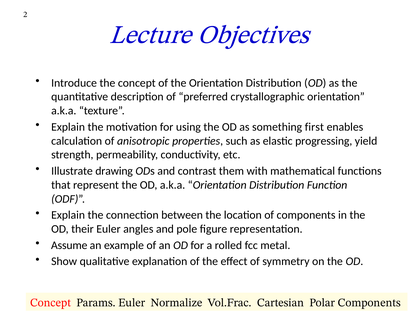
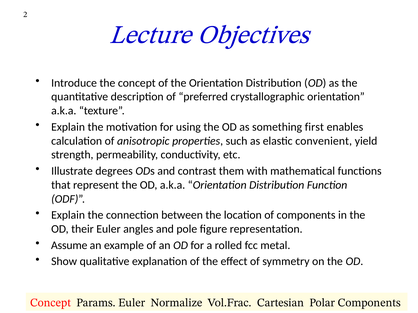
progressing: progressing -> convenient (324, 141)
drawing: drawing -> degrees (114, 171)
